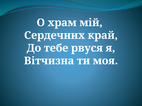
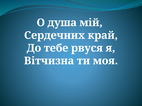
храм: храм -> душа (62, 23)
